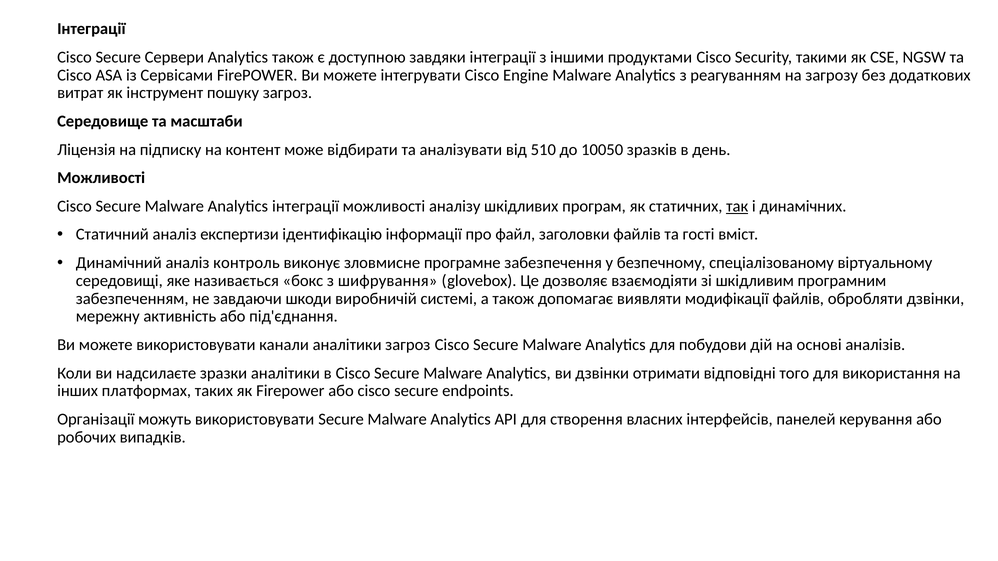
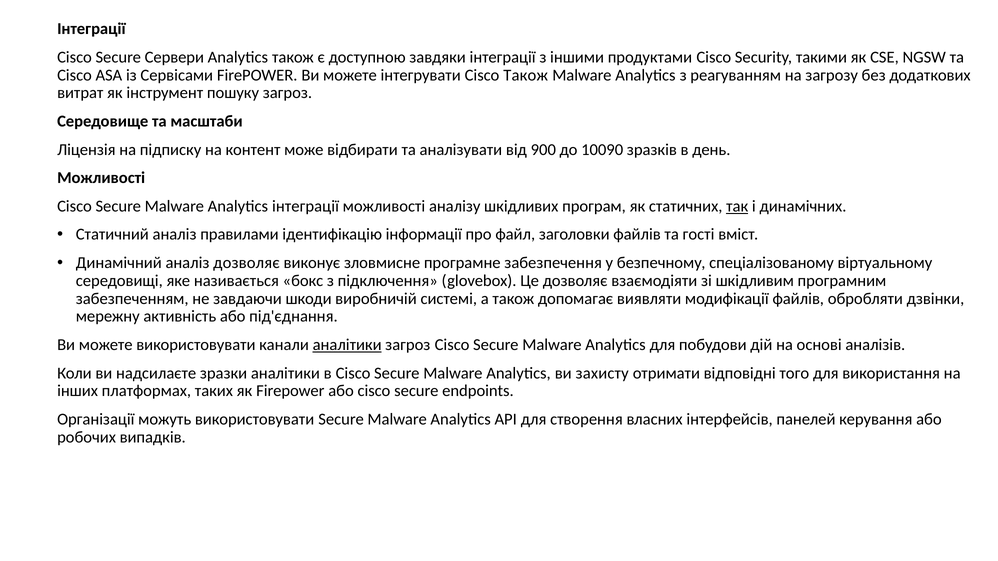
Cisco Engine: Engine -> Також (526, 75)
510: 510 -> 900 (543, 150)
10050: 10050 -> 10090 (602, 150)
експертизи: експертизи -> правилами (239, 235)
аналіз контроль: контроль -> дозволяє (246, 263)
шифрування: шифрування -> підключення (388, 281)
аналітики underline: none -> present (347, 345)
ви дзвінки: дзвінки -> захисту (602, 373)
